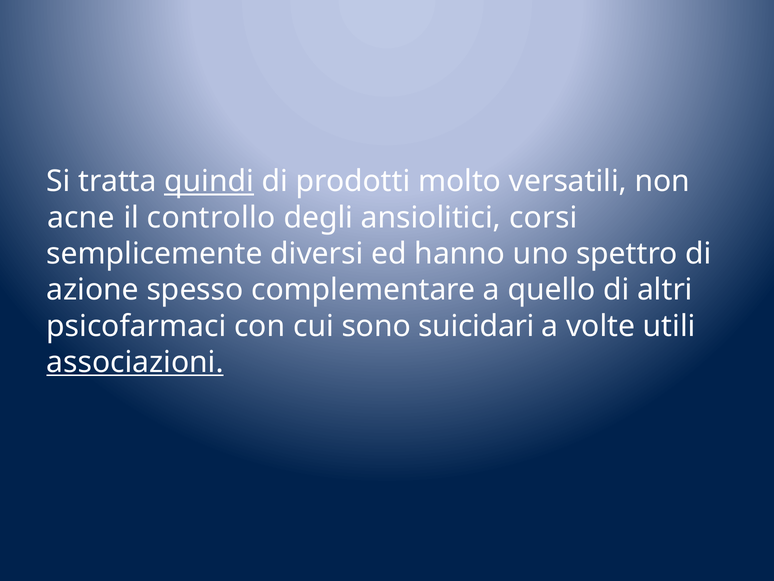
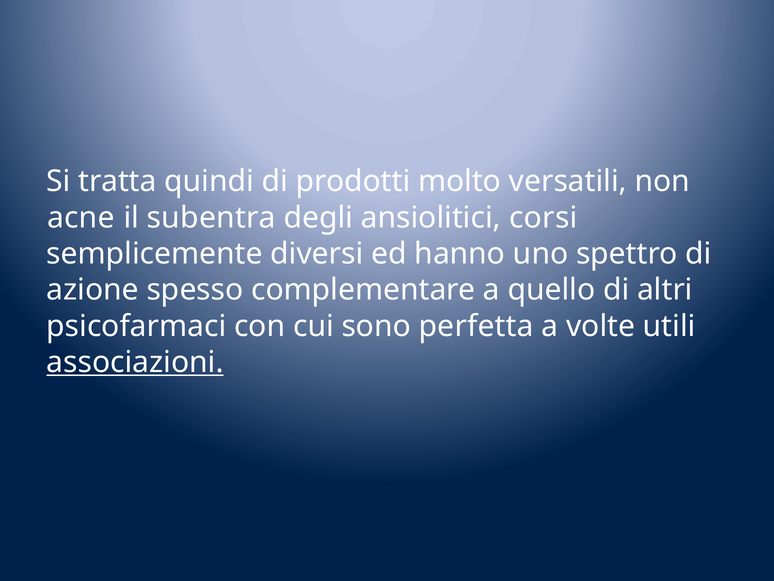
quindi underline: present -> none (209, 181)
controllo: controllo -> subentra (211, 217)
suicidari: suicidari -> perfetta (476, 326)
